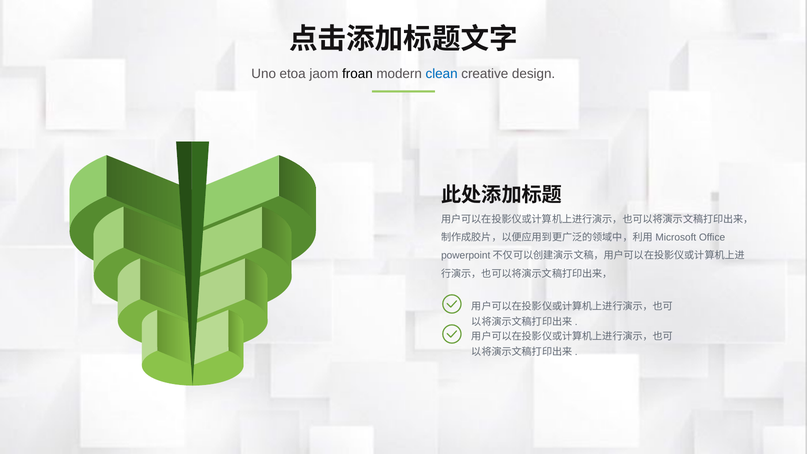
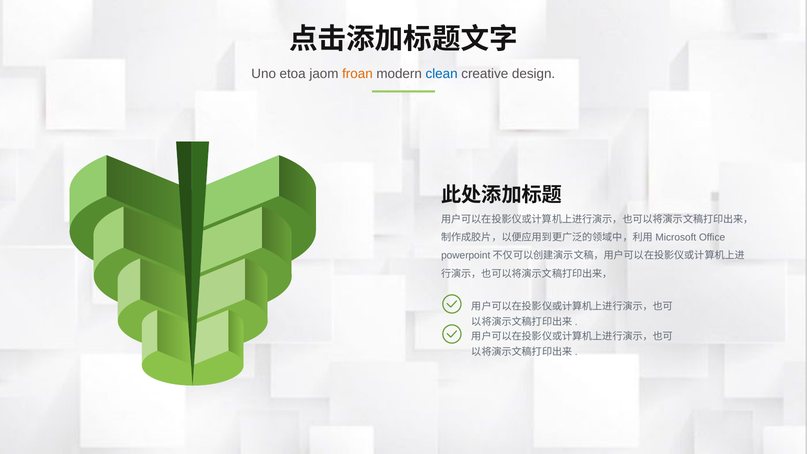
froan colour: black -> orange (357, 74)
